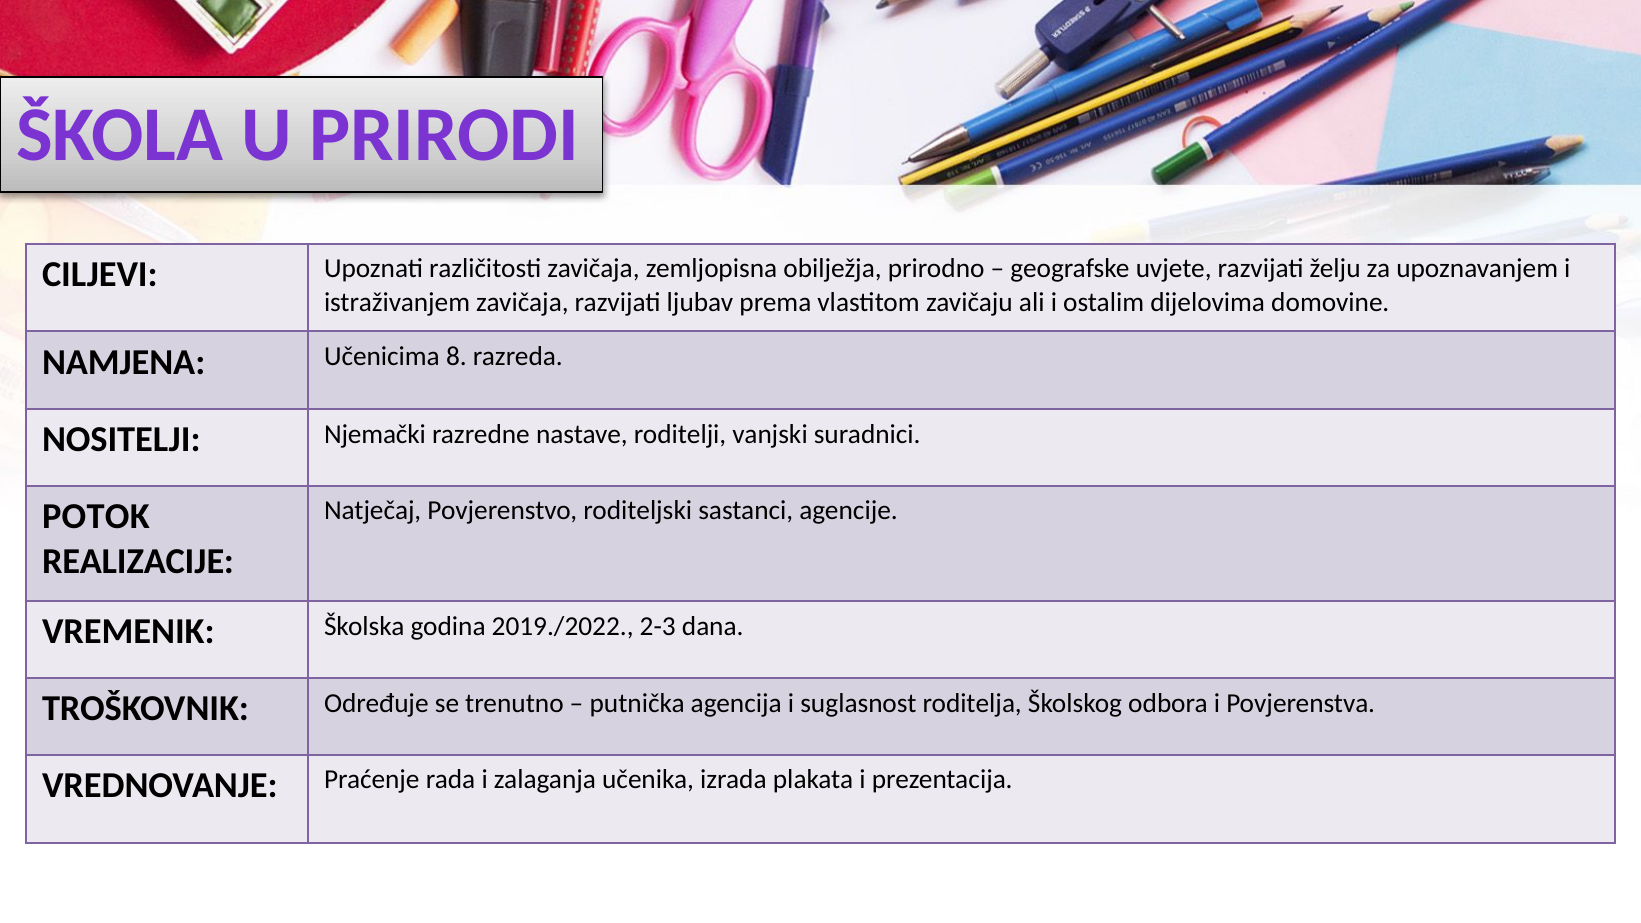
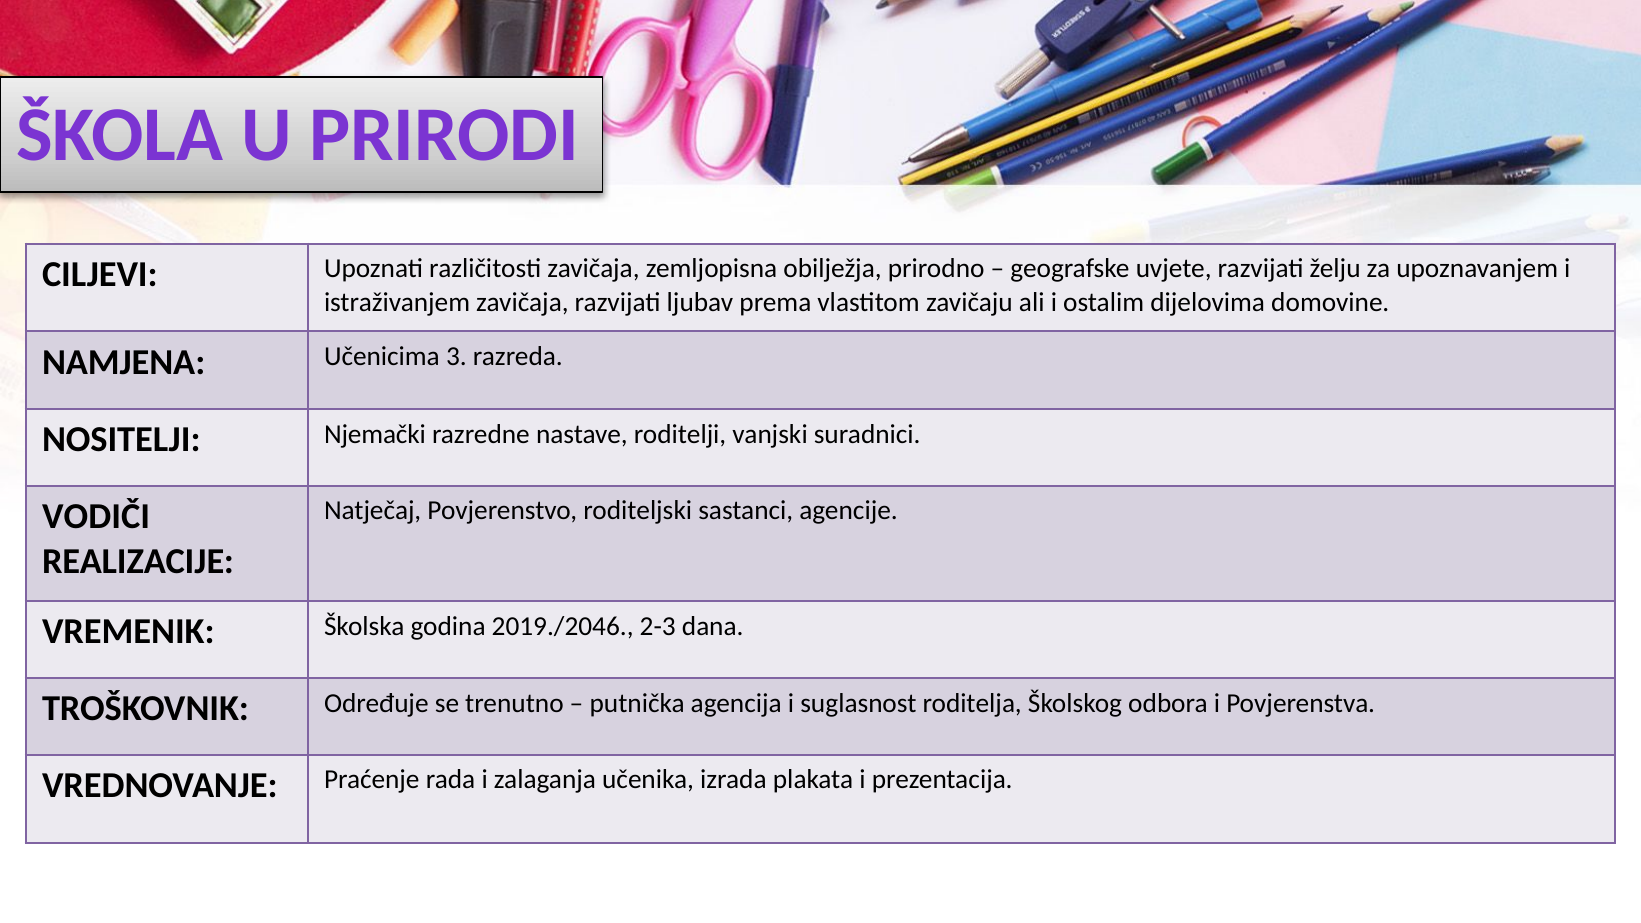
8: 8 -> 3 (456, 357)
POTOK: POTOK -> VODIČI (96, 517)
2019./2022: 2019./2022 -> 2019./2046 (563, 626)
